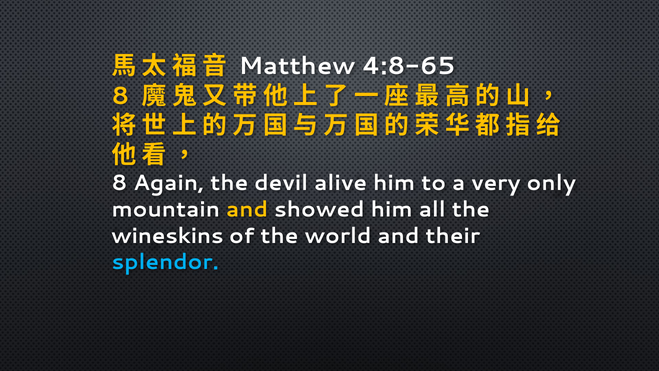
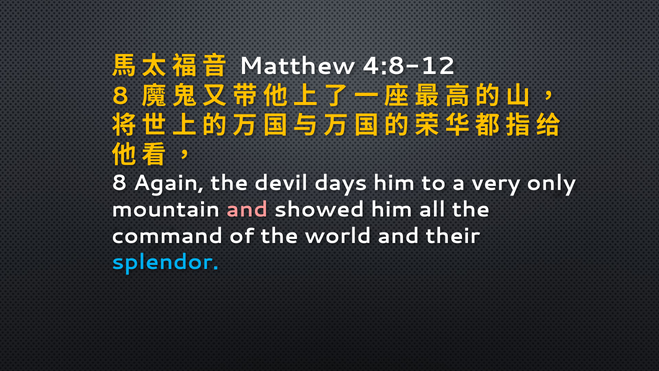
4:8-65: 4:8-65 -> 4:8-12 (409, 66)
alive: alive -> days (341, 183)
and colour: yellow -> pink (247, 209)
wineskins: wineskins -> command (167, 236)
